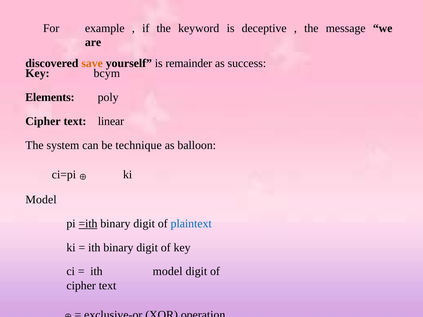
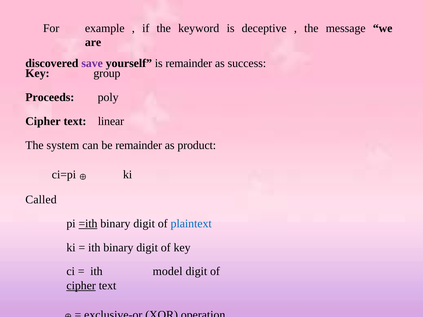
save colour: orange -> purple (92, 63)
bcym: bcym -> group (107, 73)
Elements: Elements -> Proceeds (50, 97)
be technique: technique -> remainder (139, 145)
balloon: balloon -> product (197, 145)
Model: Model -> Called (41, 200)
cipher underline: none -> present (81, 286)
